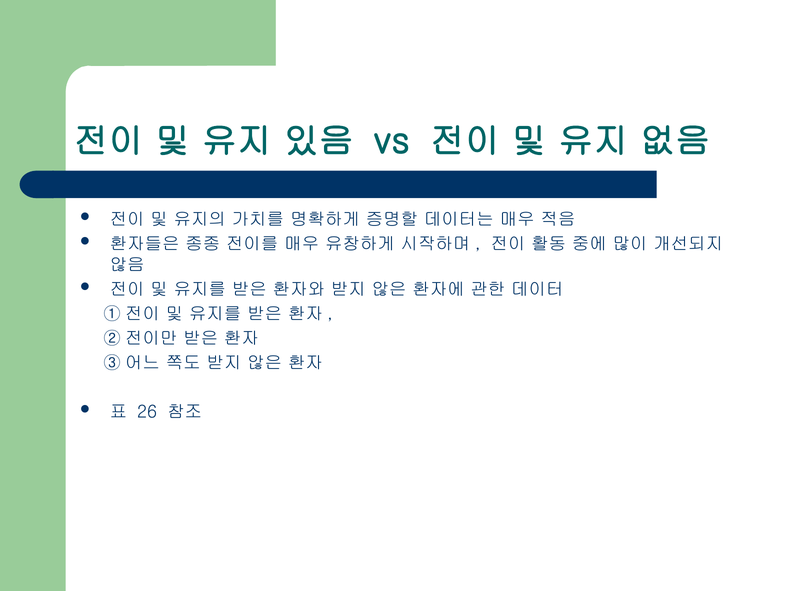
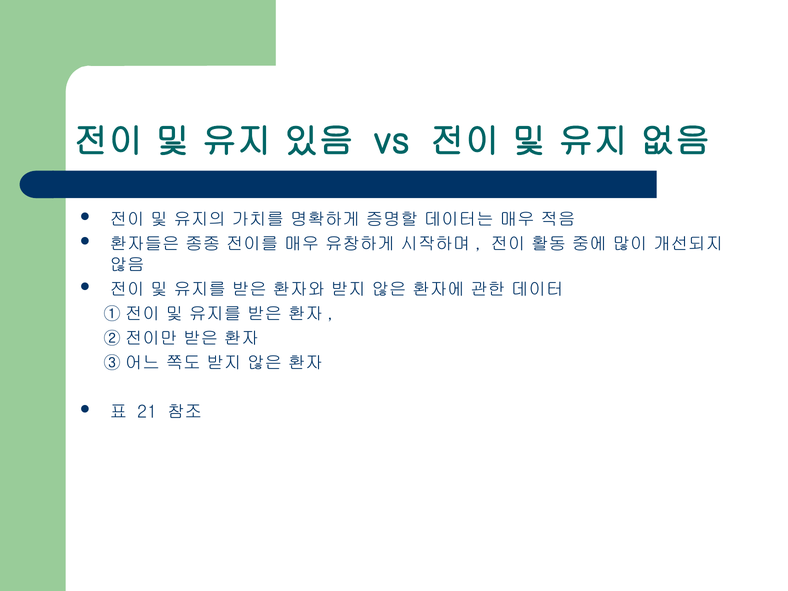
26: 26 -> 21 (147, 412)
